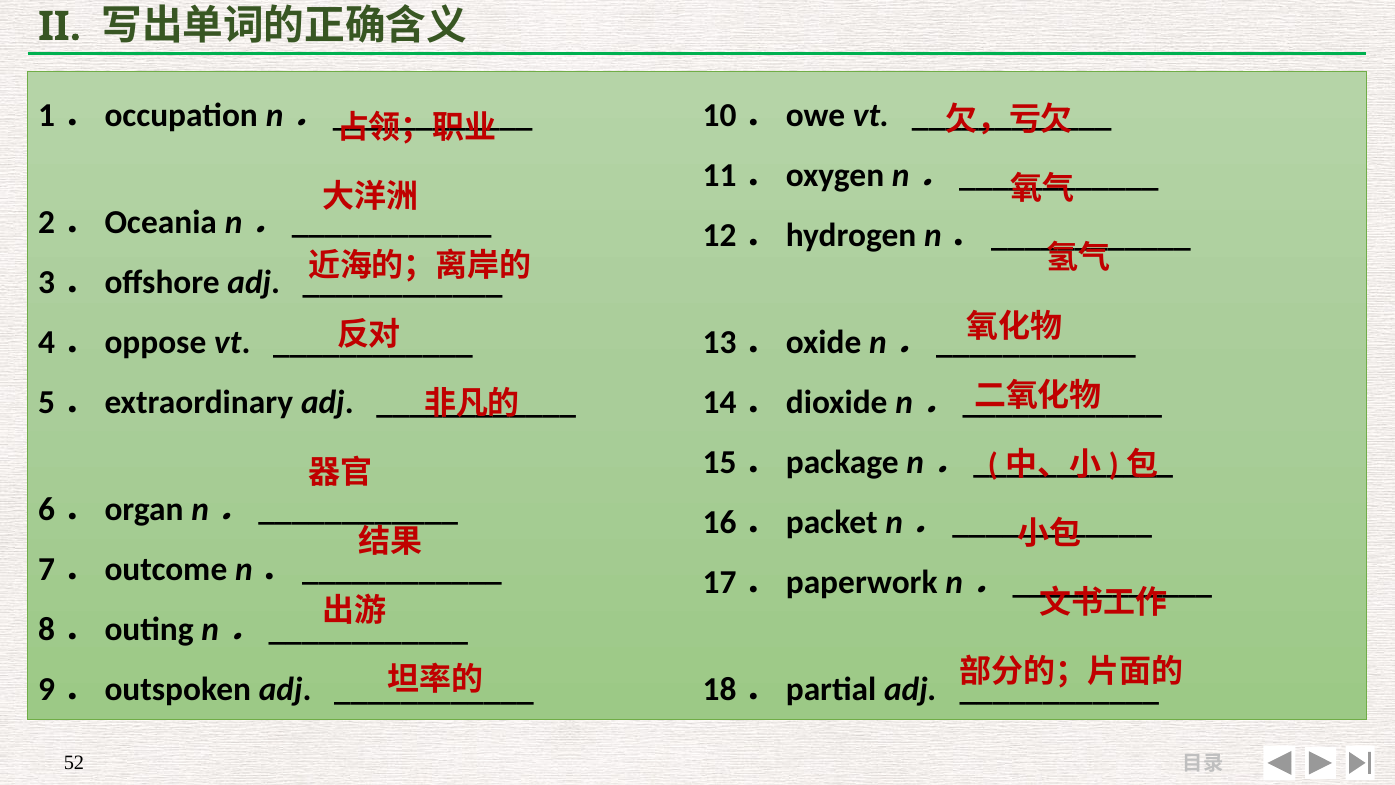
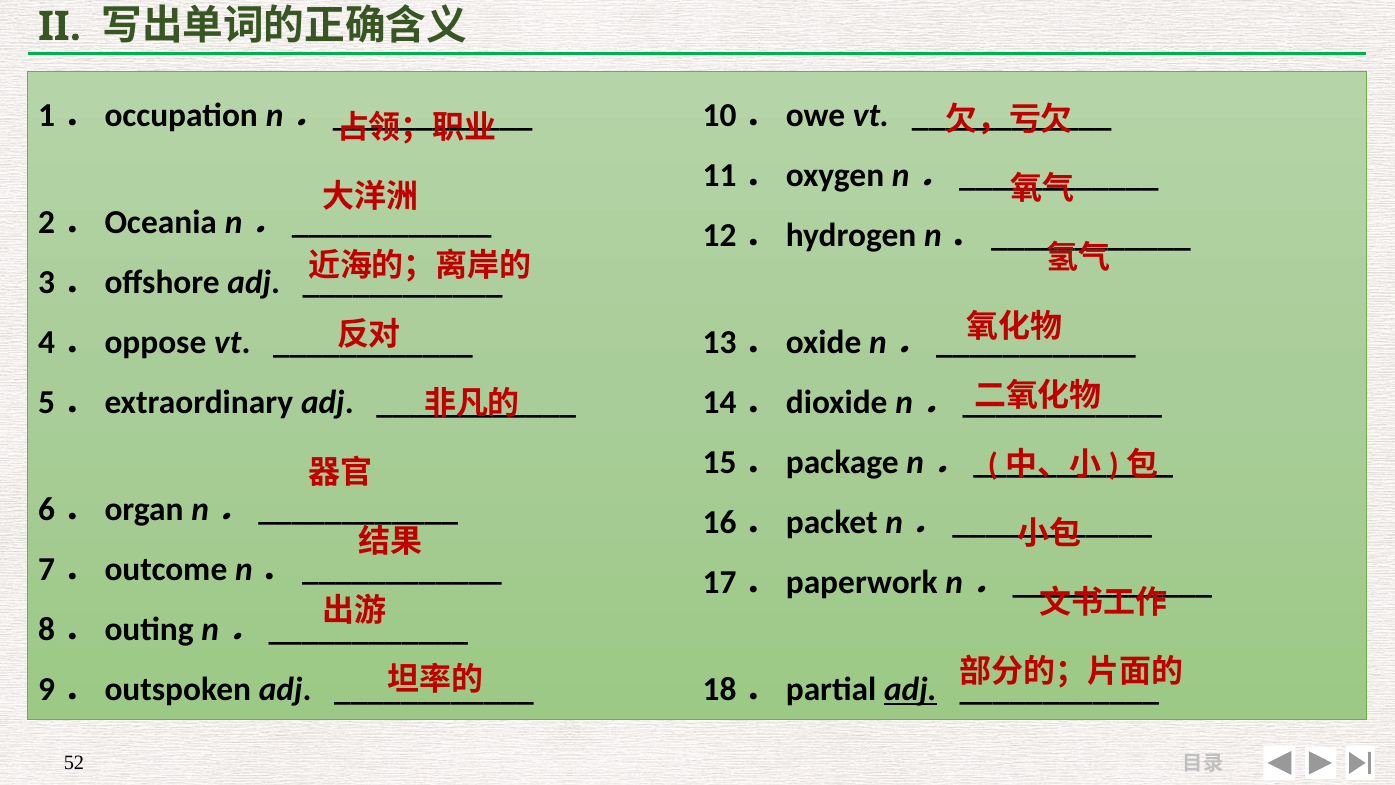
adj underline: none -> present (910, 689)
